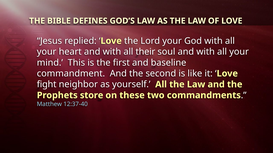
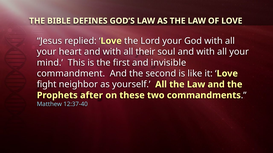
baseline: baseline -> invisible (168, 63)
store: store -> after (91, 96)
